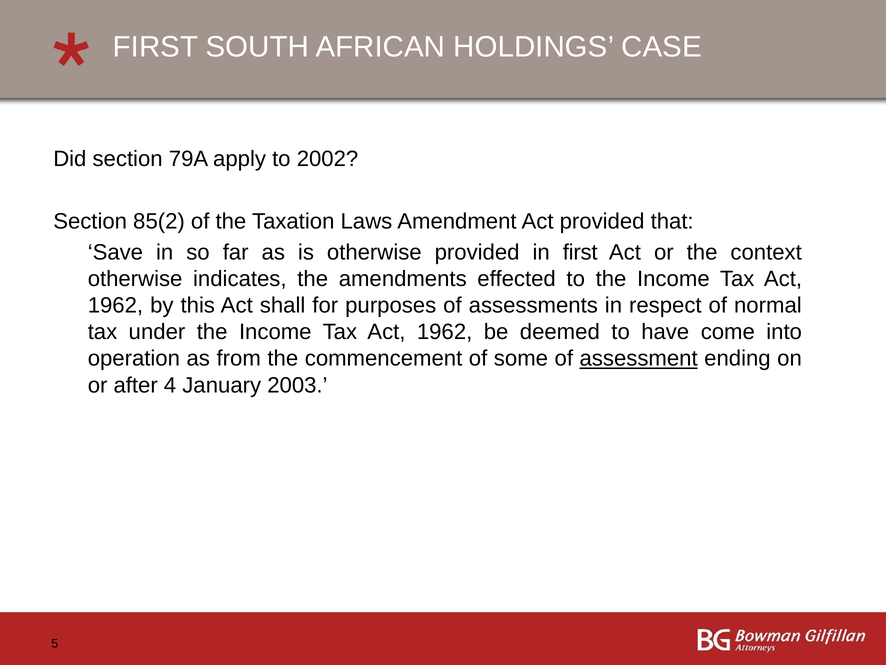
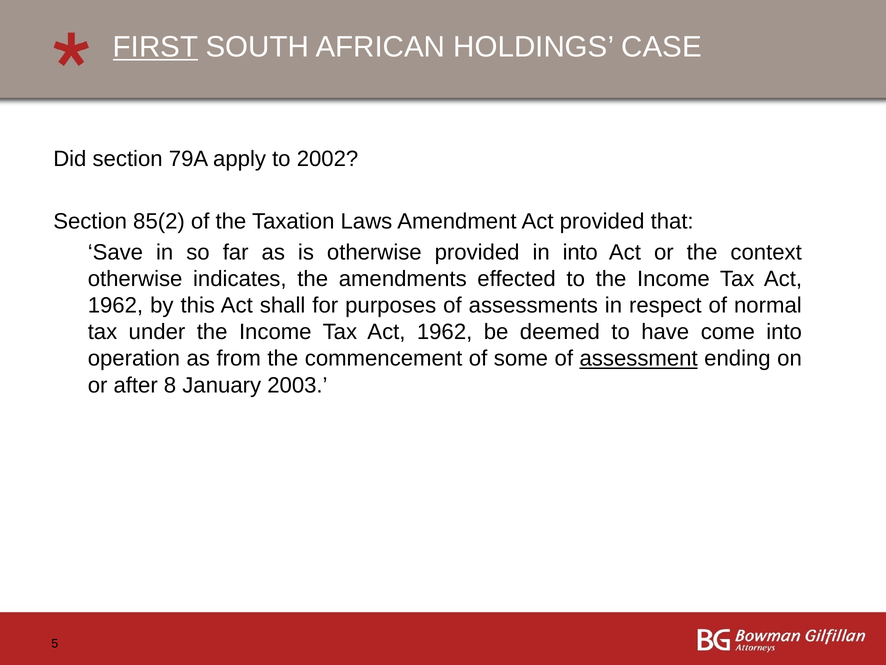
FIRST underline: none -> present (155, 47)
in first: first -> into (580, 252)
4: 4 -> 8 (170, 385)
